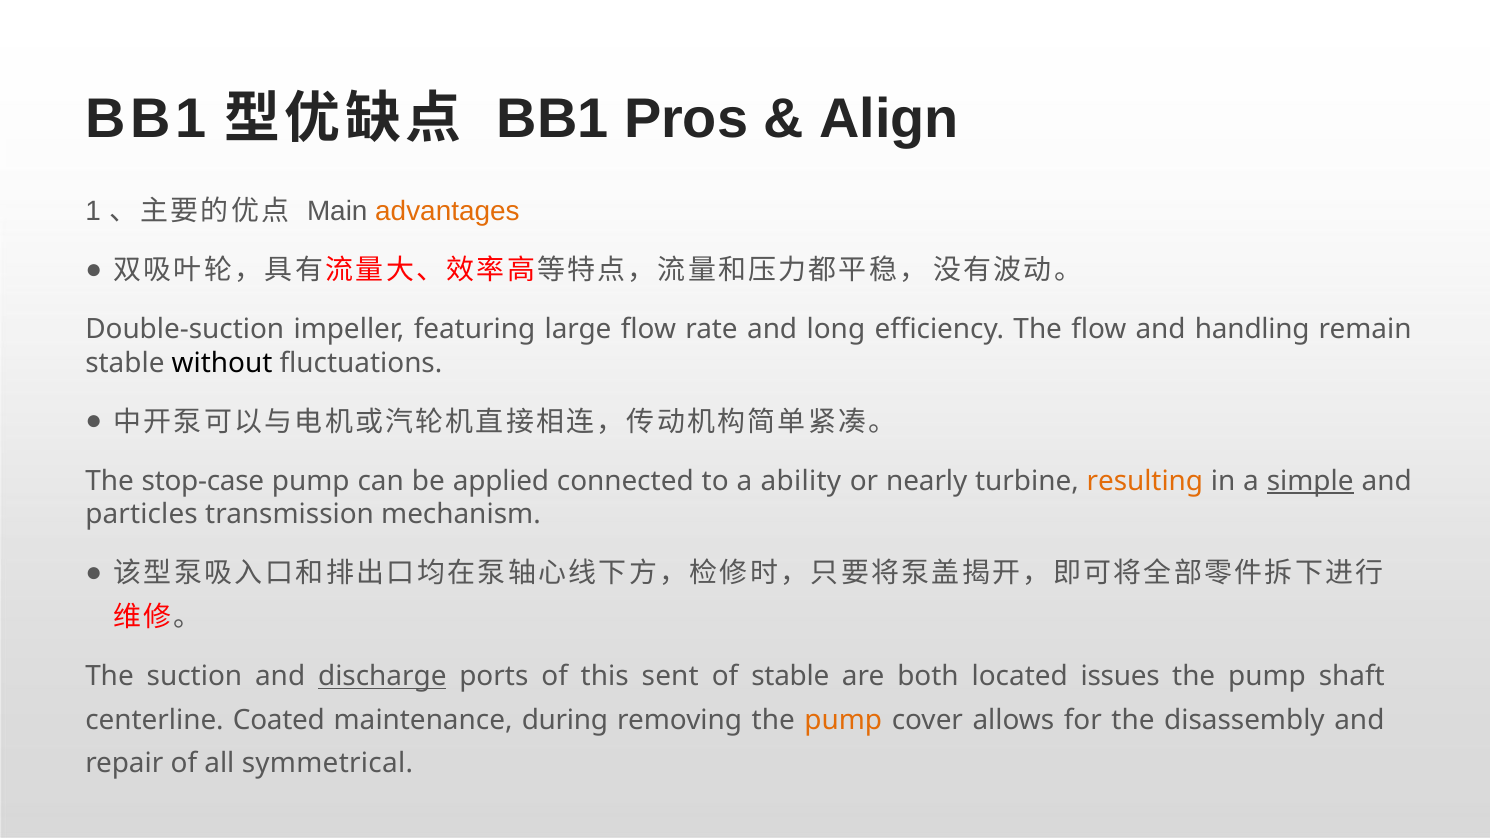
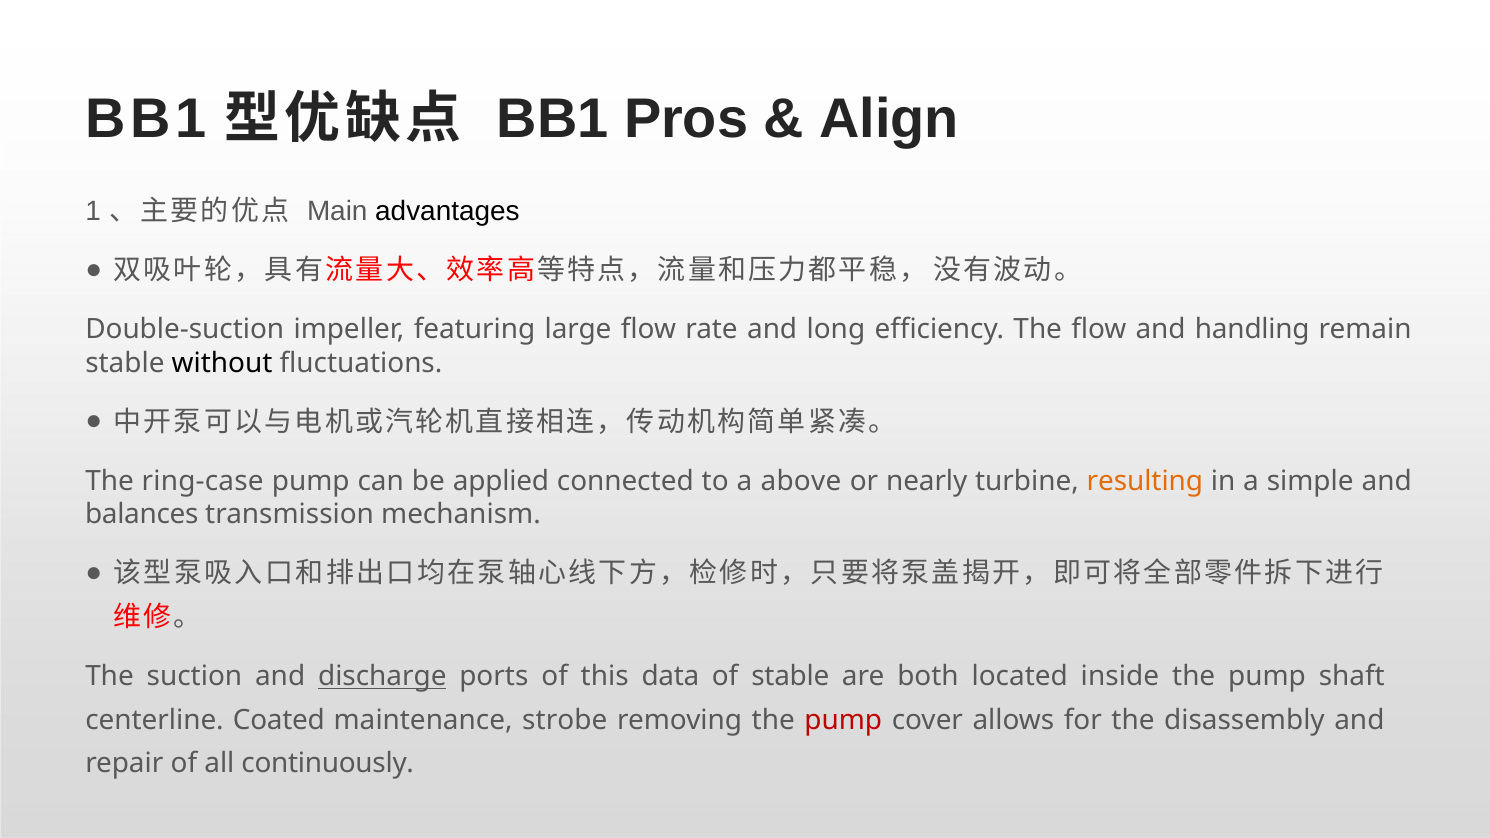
advantages colour: orange -> black (447, 211)
stop-case: stop-case -> ring-case (203, 481)
ability: ability -> above (801, 481)
simple underline: present -> none (1310, 481)
particles: particles -> balances (142, 515)
sent: sent -> data (670, 676)
issues: issues -> inside (1120, 676)
during: during -> strobe (565, 720)
pump colour: orange -> red (843, 720)
symmetrical: symmetrical -> continuously (328, 764)
